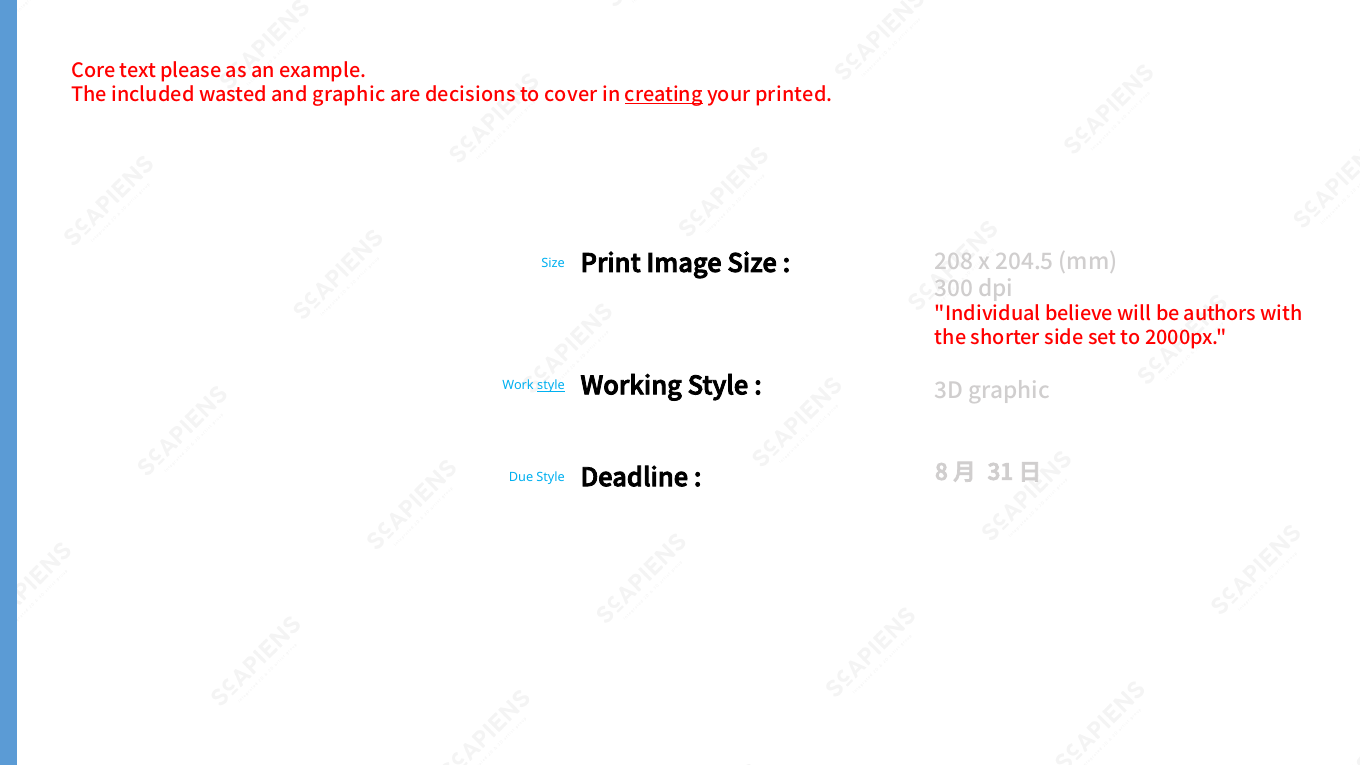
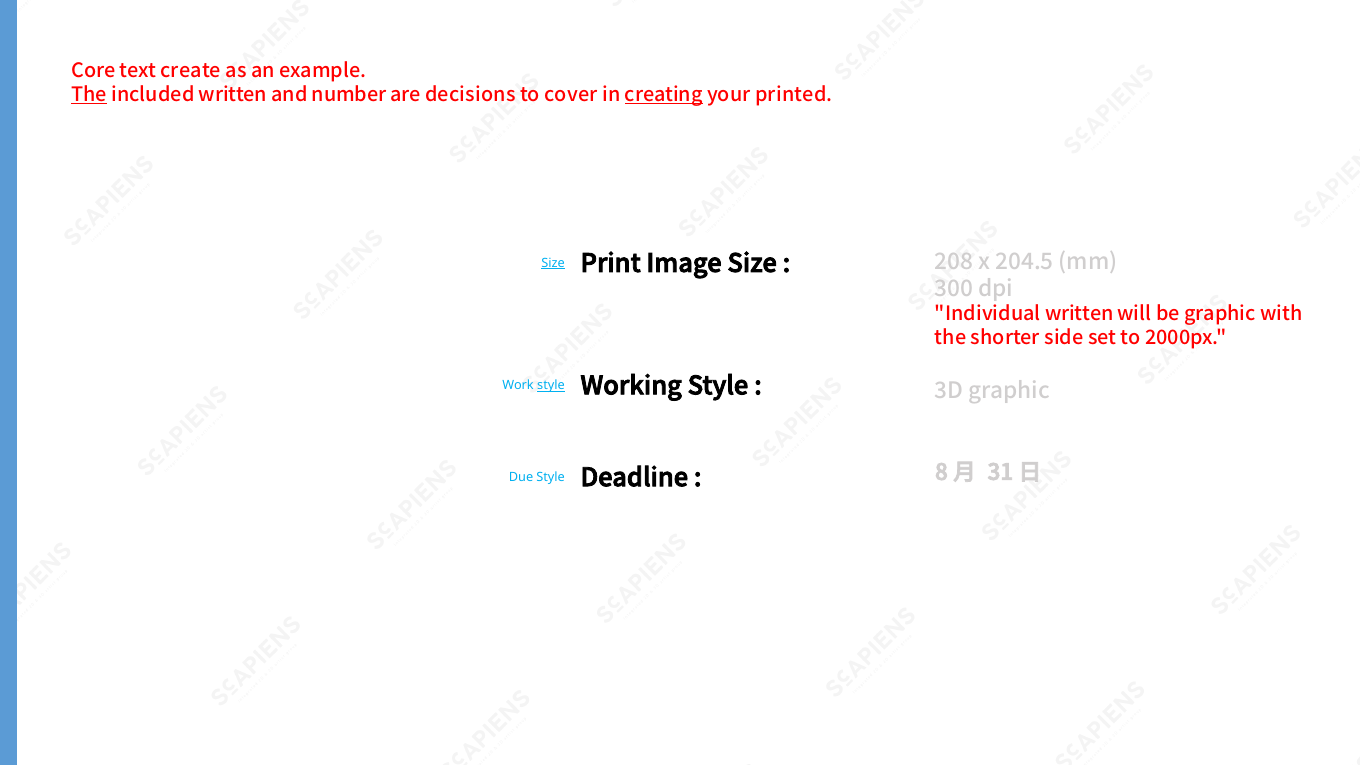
please: please -> create (191, 71)
The underline: none -> present (89, 95)
included wasted: wasted -> written (233, 95)
and graphic: graphic -> number (349, 95)
Size underline: none -> present (553, 263)
Individual believe: believe -> written (1079, 314)
be authors: authors -> graphic (1220, 314)
